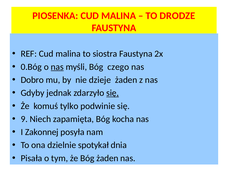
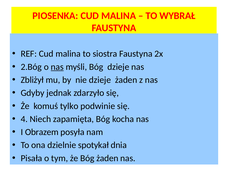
DRODZE: DRODZE -> WYBRAŁ (177, 16)
0.Bóg: 0.Bóg -> 2.Bóg (31, 67)
Bóg czego: czego -> dzieje (118, 67)
Dobro: Dobro -> Zbliżył (32, 80)
się underline: present -> none (113, 93)
9: 9 -> 4 (24, 119)
Zakonnej: Zakonnej -> Obrazem (42, 132)
